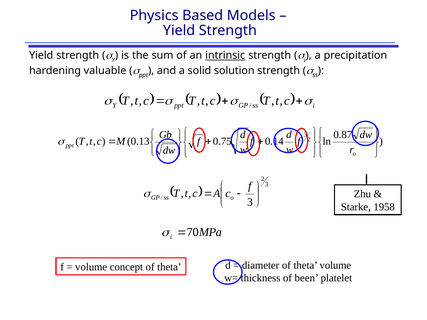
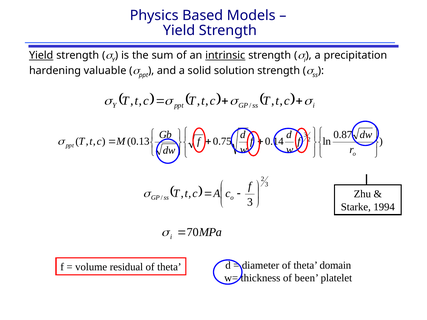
Yield underline: none -> present (41, 56)
1958: 1958 -> 1994 (384, 207)
concept: concept -> residual (126, 267)
theta volume: volume -> domain (335, 265)
